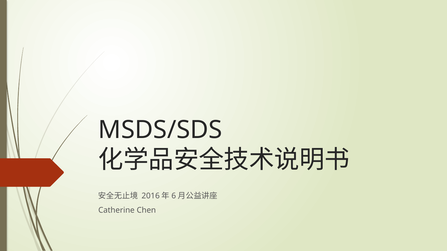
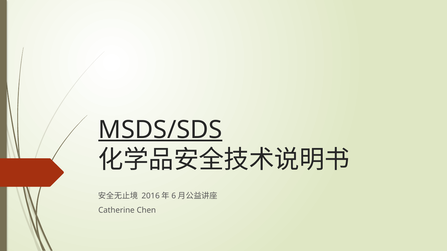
MSDS/SDS underline: none -> present (160, 130)
